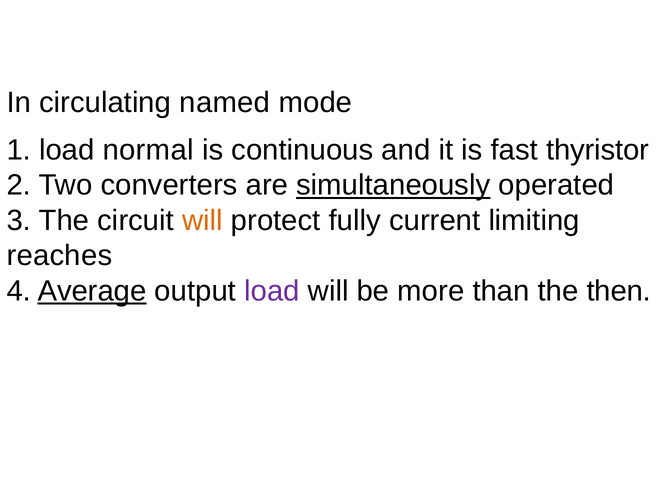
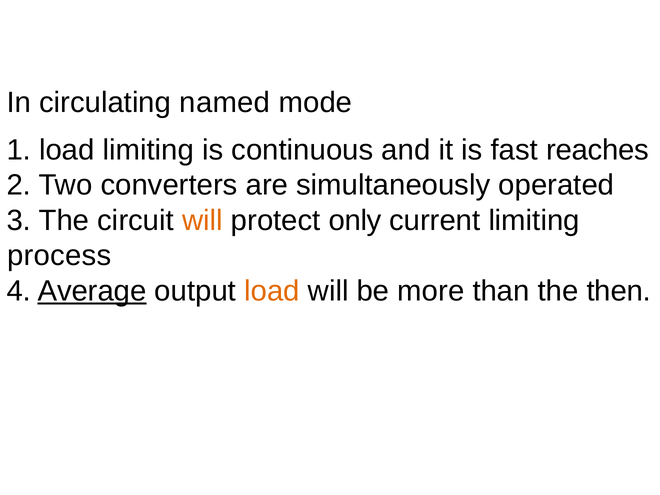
load normal: normal -> limiting (148, 150)
thyristor: thyristor -> reaches (598, 150)
simultaneously underline: present -> none (393, 185)
fully: fully -> only (355, 220)
reaches: reaches -> process (59, 256)
load colour: purple -> orange (272, 291)
